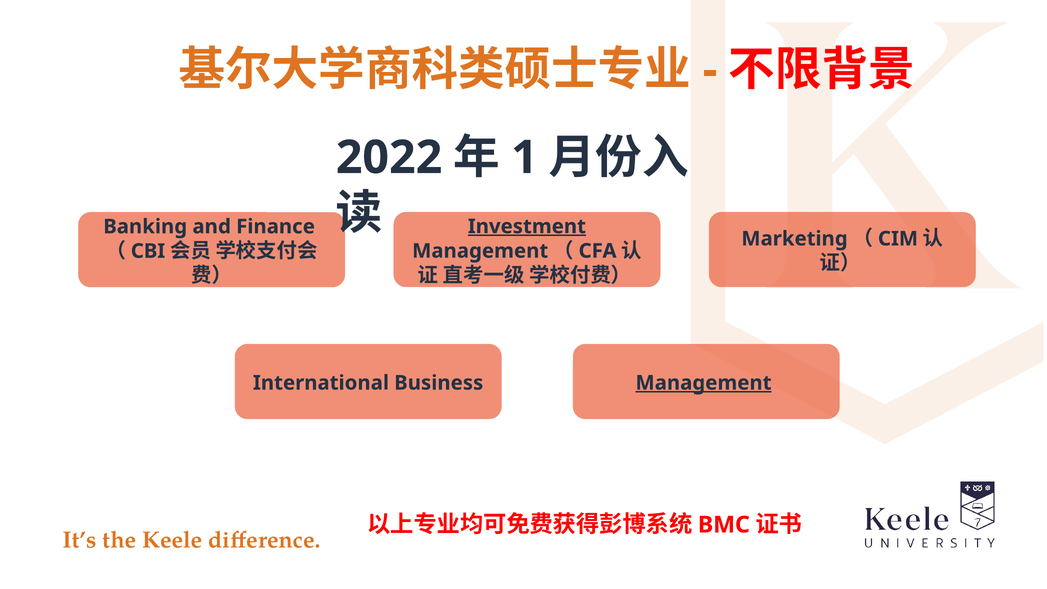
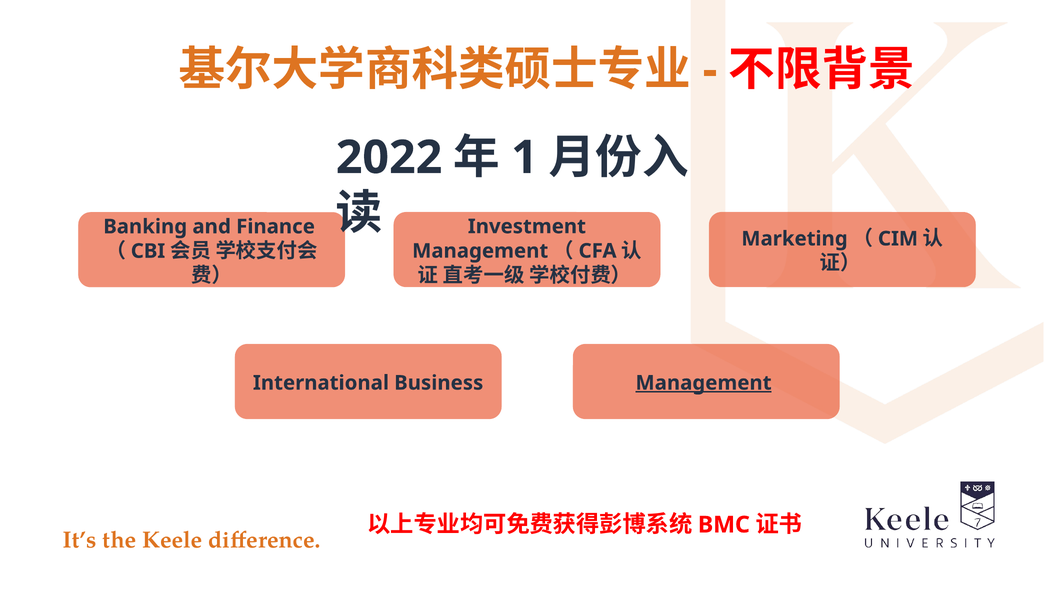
Investment underline: present -> none (527, 227)
